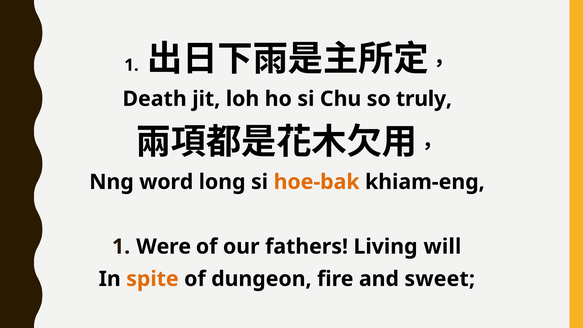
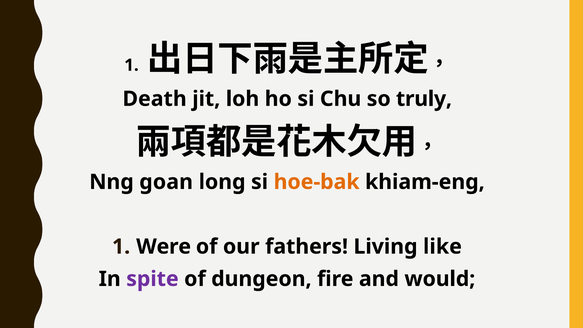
word: word -> goan (166, 182)
will: will -> like (442, 247)
spite colour: orange -> purple (152, 279)
sweet: sweet -> would (440, 279)
